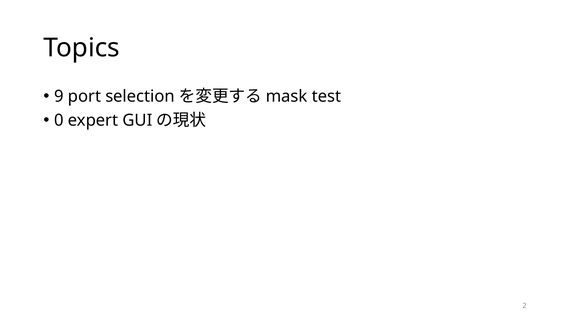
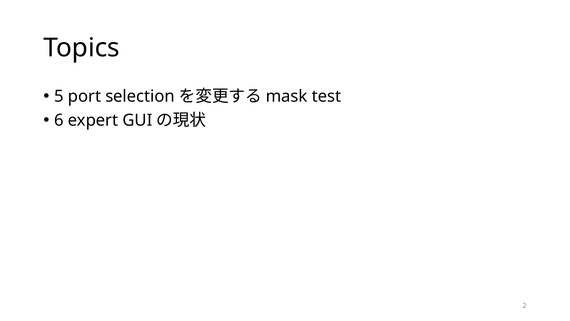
9: 9 -> 5 (59, 96)
0: 0 -> 6 (59, 120)
